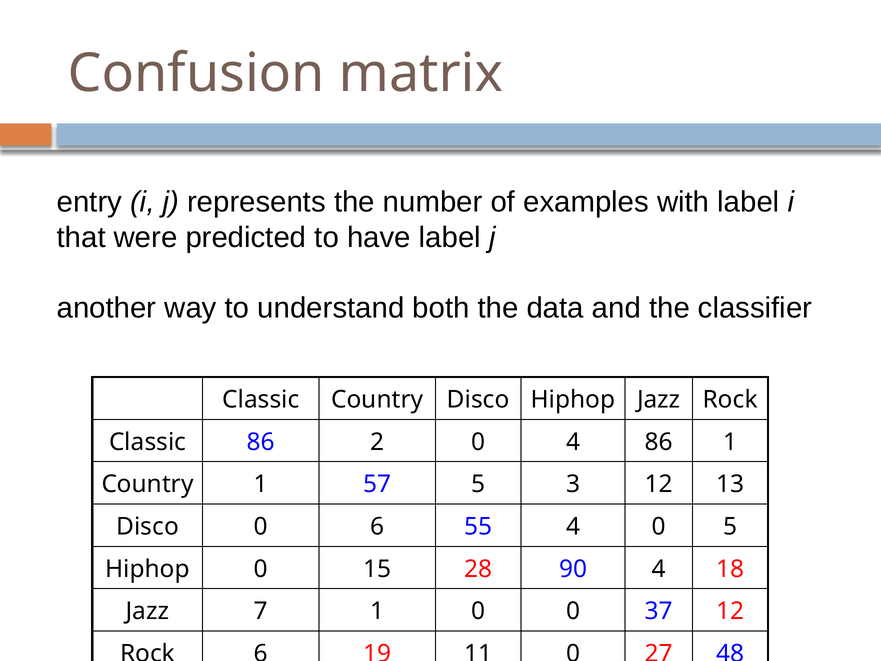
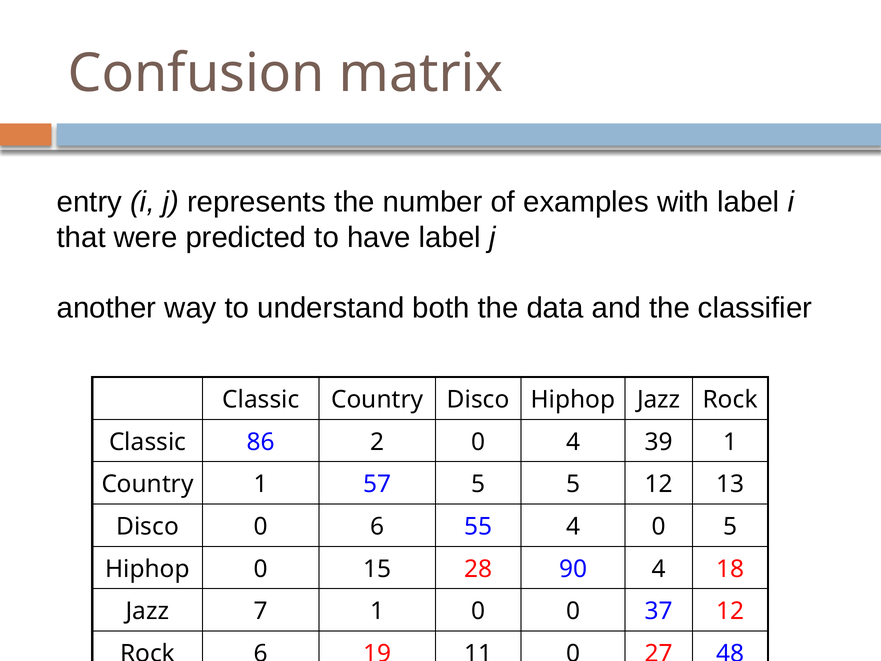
4 86: 86 -> 39 (659, 442)
5 3: 3 -> 5 (573, 484)
